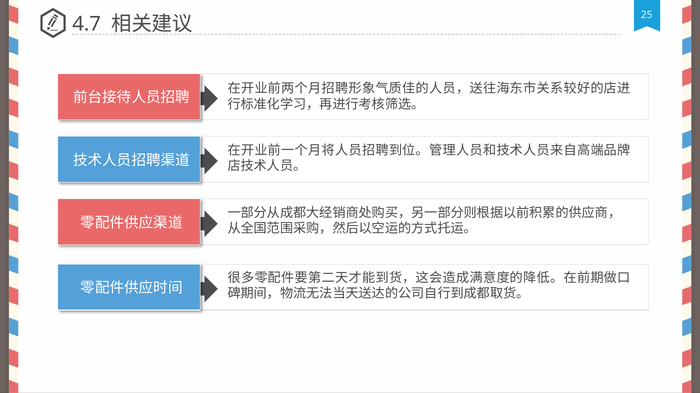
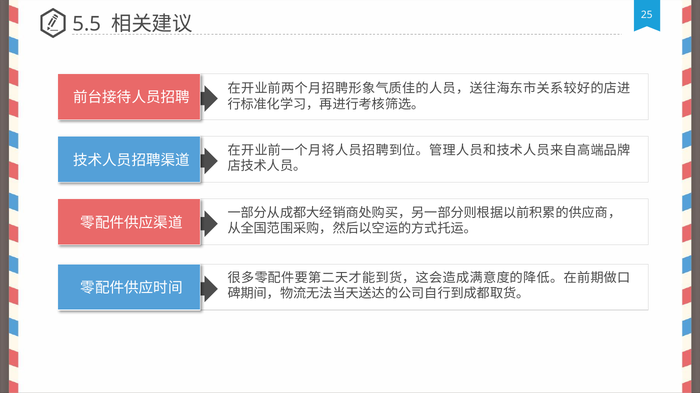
4.7: 4.7 -> 5.5 (87, 24)
